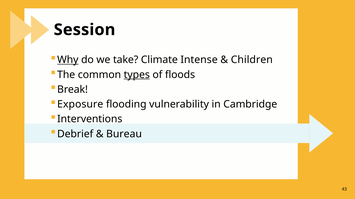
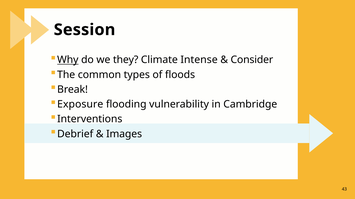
take: take -> they (126, 60)
Children: Children -> Consider (252, 60)
types underline: present -> none (137, 75)
Bureau: Bureau -> Images (124, 134)
